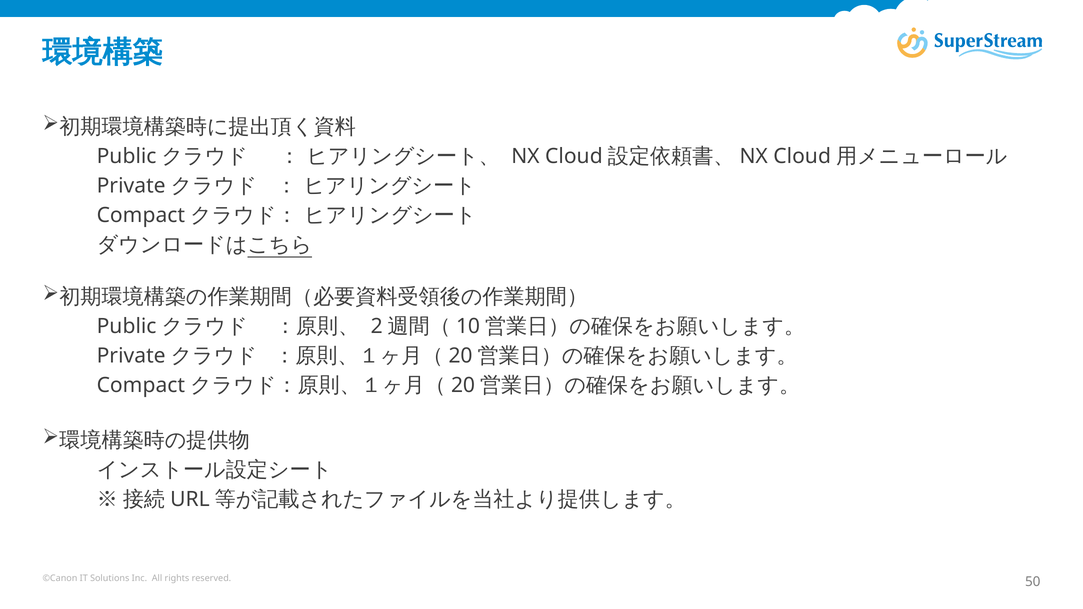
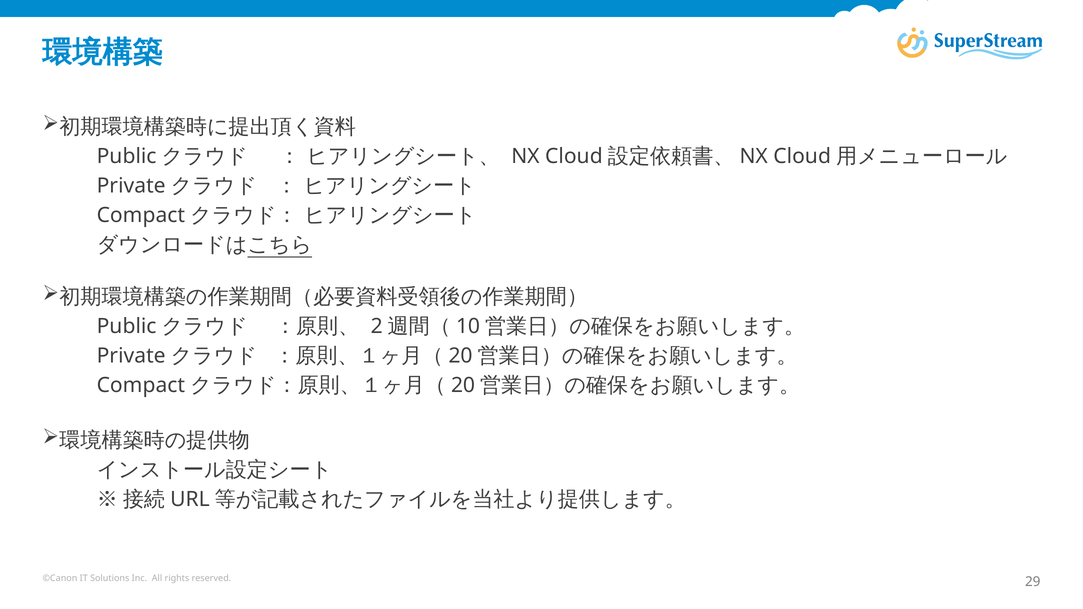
50: 50 -> 29 (1033, 582)
